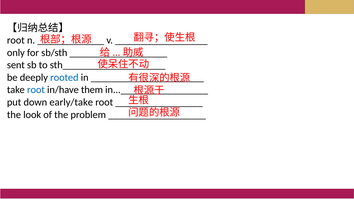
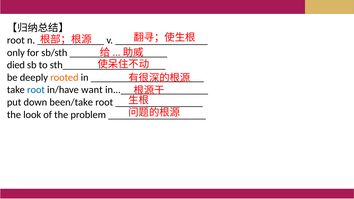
sent: sent -> died (16, 65)
rooted colour: blue -> orange (64, 77)
them: them -> want (92, 90)
early/take: early/take -> been/take (71, 102)
